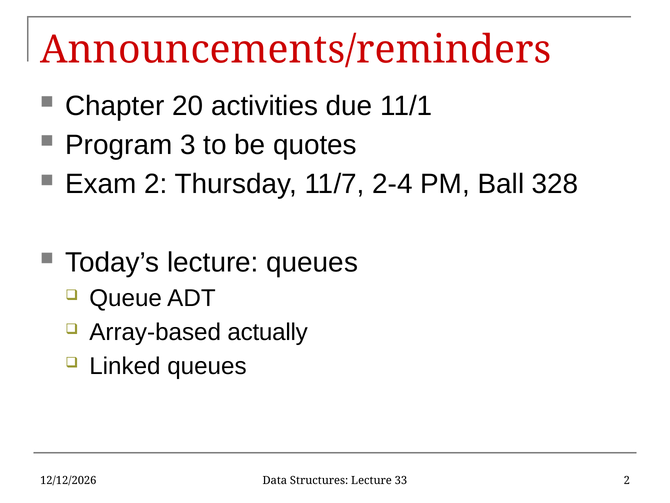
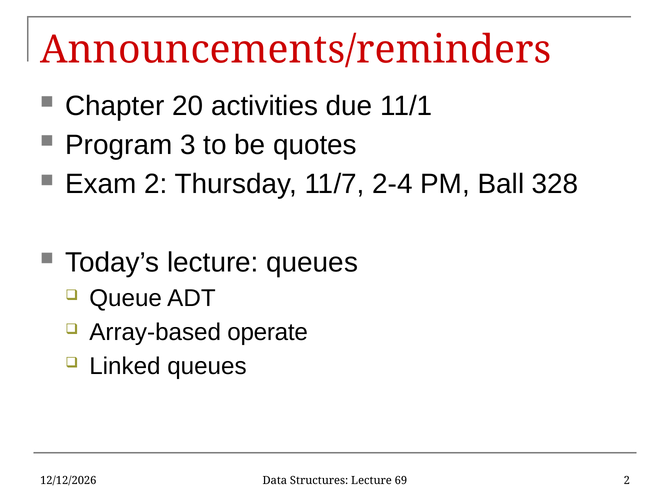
actually: actually -> operate (268, 332)
33: 33 -> 69 (401, 480)
